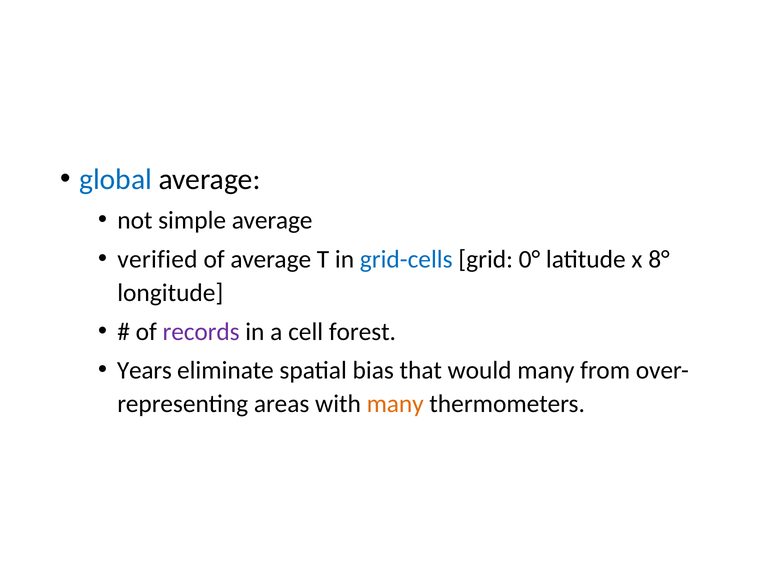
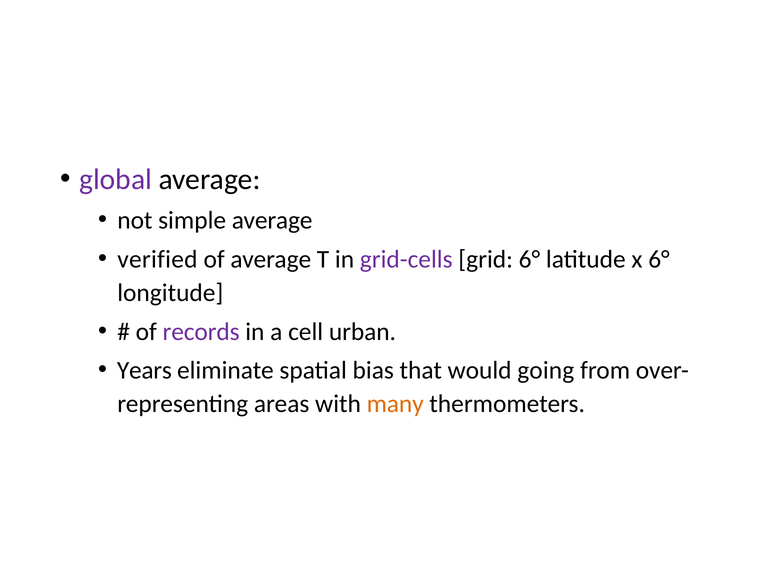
global colour: blue -> purple (116, 180)
grid-cells colour: blue -> purple (406, 259)
grid 0°: 0° -> 6° (529, 259)
x 8°: 8° -> 6° (659, 259)
forest: forest -> urban (362, 332)
would many: many -> going (546, 371)
